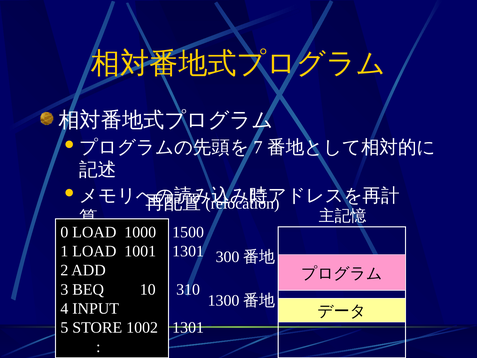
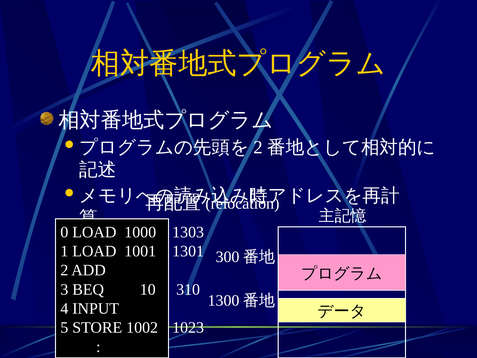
7: 7 -> 2 (258, 147)
1500: 1500 -> 1303 (188, 232)
1301: 1301 -> 1023 (188, 327)
